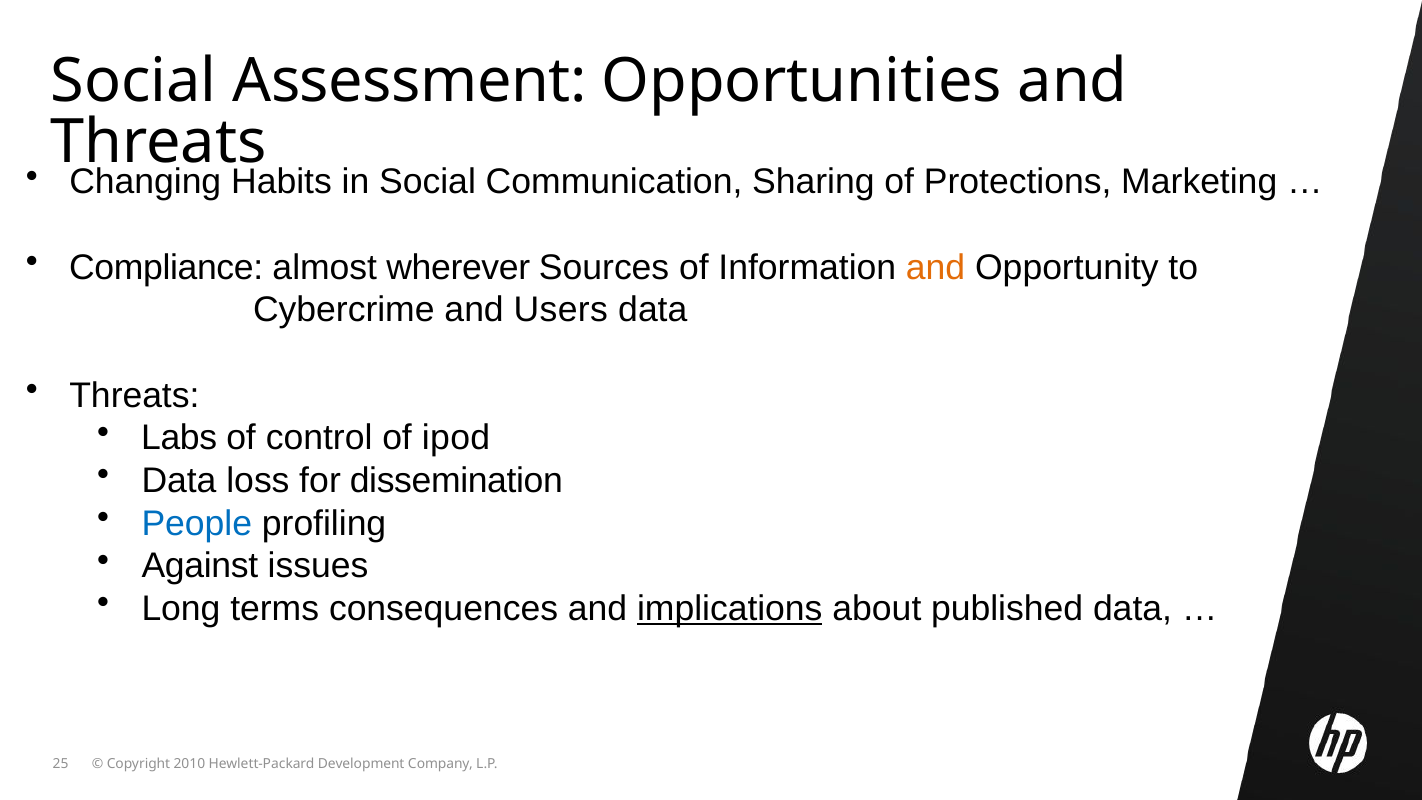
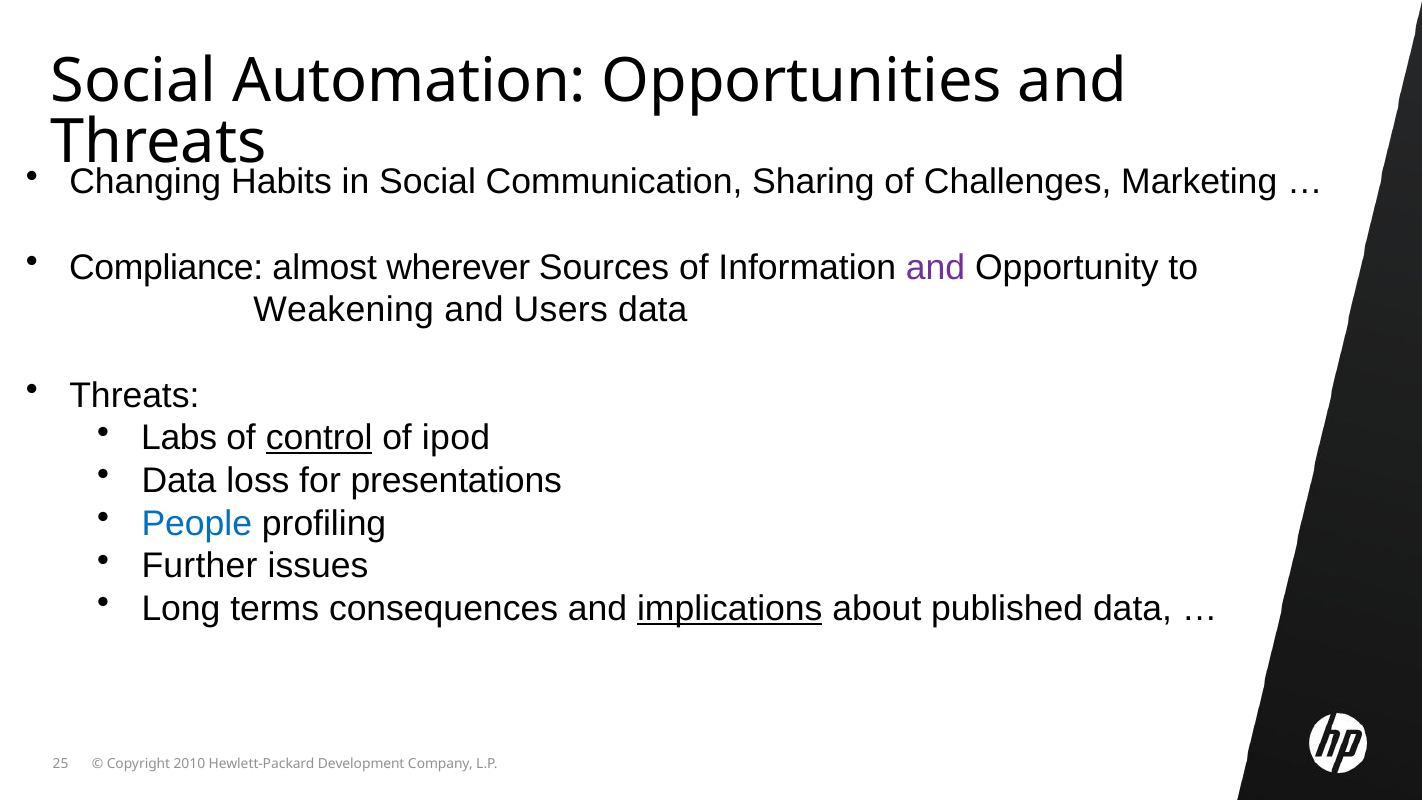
Assessment: Assessment -> Automation (409, 81)
Protections: Protections -> Challenges (1018, 182)
and colour: orange -> purple (936, 267)
Cybercrime: Cybercrime -> Weakening (344, 310)
control underline: none -> present (319, 438)
dissemination: dissemination -> presentations (456, 481)
Against: Against -> Further (200, 566)
